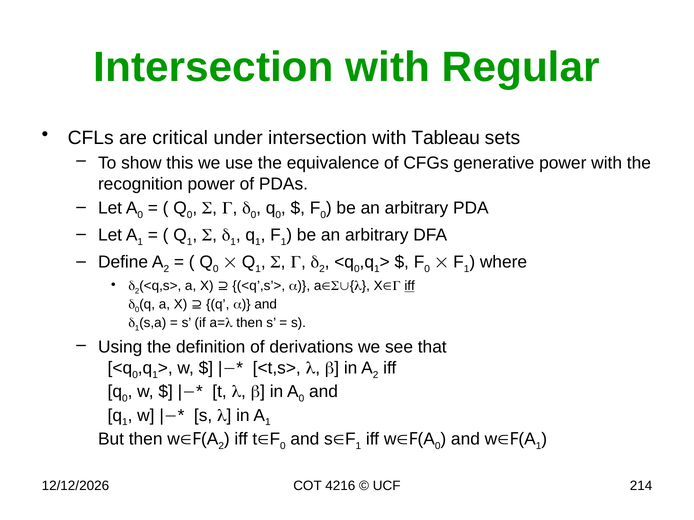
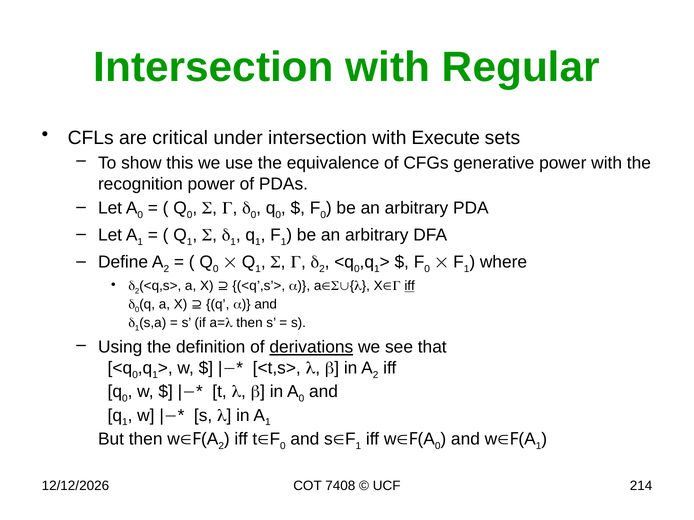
Tableau: Tableau -> Execute (446, 138)
derivations underline: none -> present (311, 348)
4216: 4216 -> 7408 (340, 487)
